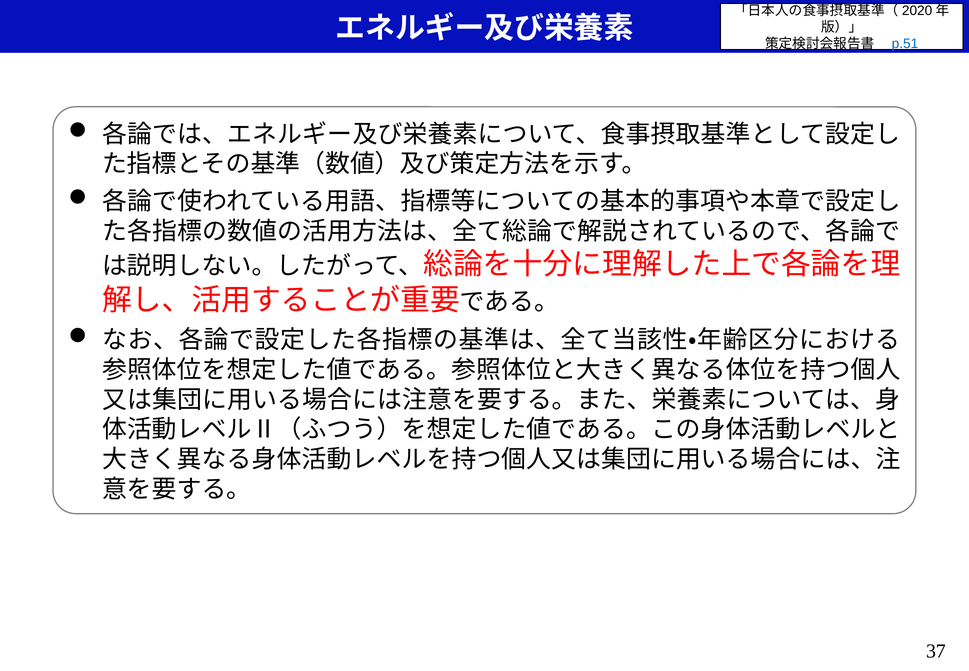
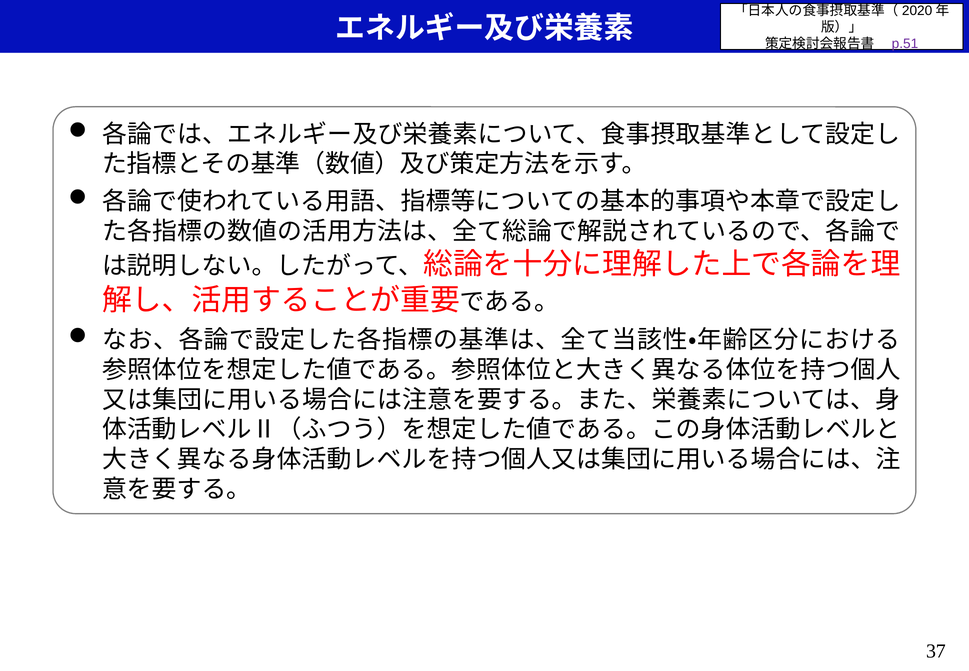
p.51 colour: blue -> purple (905, 44)
